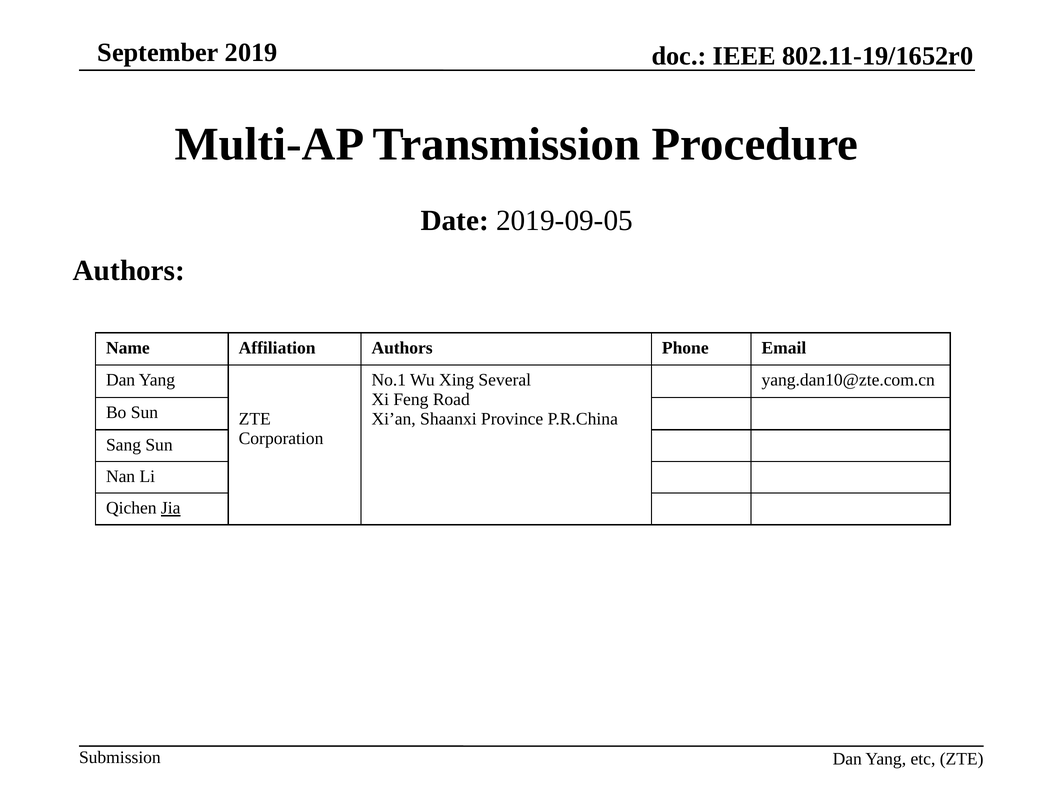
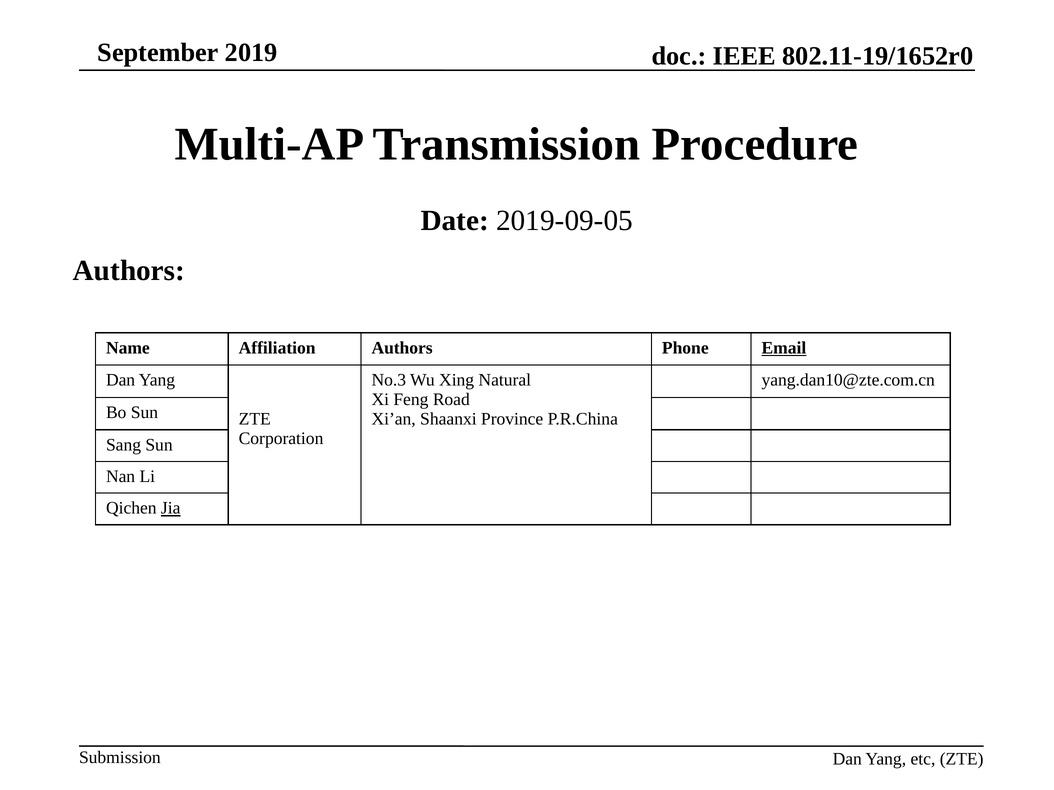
Email underline: none -> present (784, 348)
No.1: No.1 -> No.3 (389, 380)
Several: Several -> Natural (505, 380)
